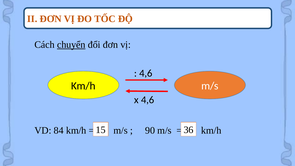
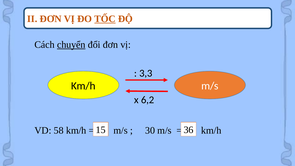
TỐC underline: none -> present (105, 19)
4,6: 4,6 -> 3,3 (146, 73)
x 4,6: 4,6 -> 6,2 (148, 100)
84: 84 -> 58 (59, 130)
90: 90 -> 30 (150, 130)
